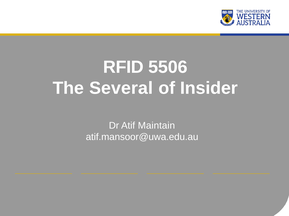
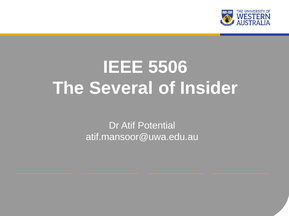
RFID: RFID -> IEEE (123, 67)
Maintain: Maintain -> Potential (156, 126)
